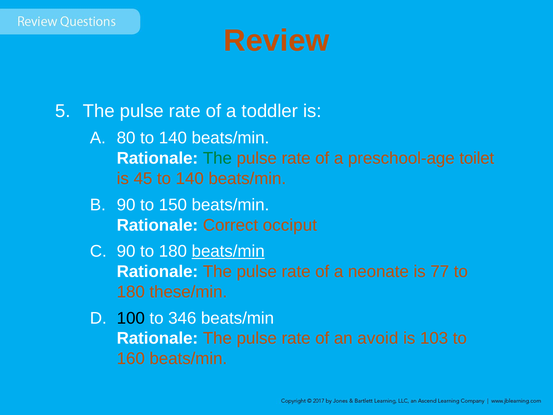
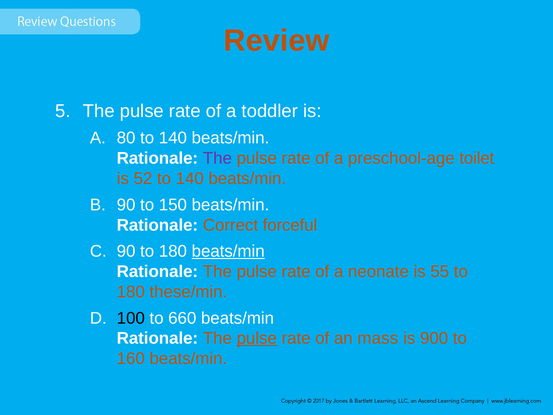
The colour: green -> purple (217, 158)
45: 45 -> 52 (143, 179)
occiput: occiput -> forceful (290, 225)
77: 77 -> 55 (440, 271)
346: 346 -> 660 (182, 318)
pulse underline: none -> present (257, 338)
avoid: avoid -> mass (378, 338)
103: 103 -> 900 (434, 338)
